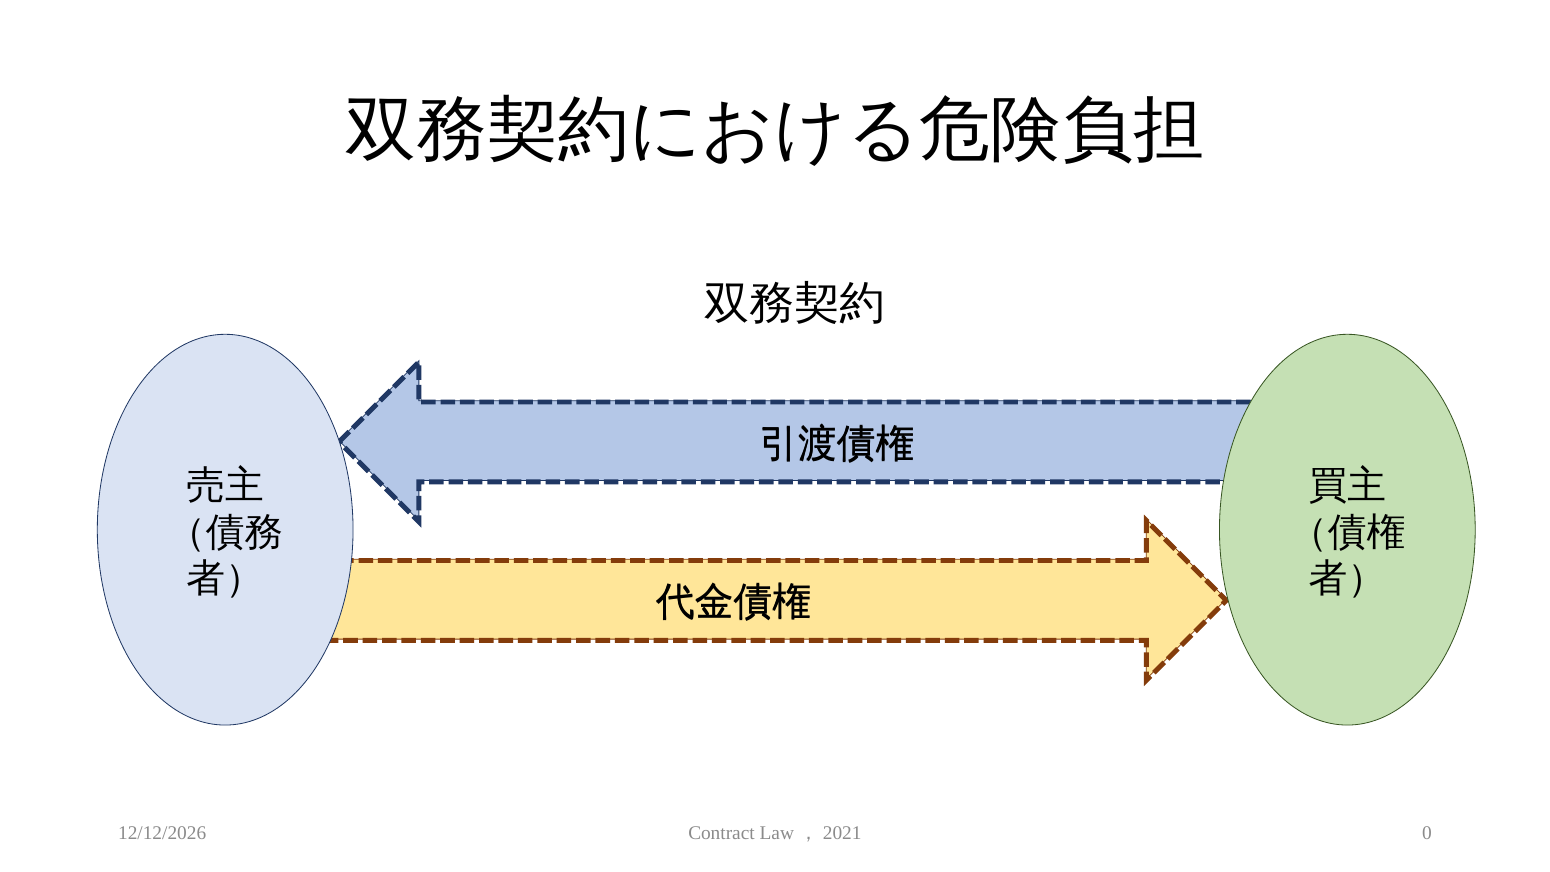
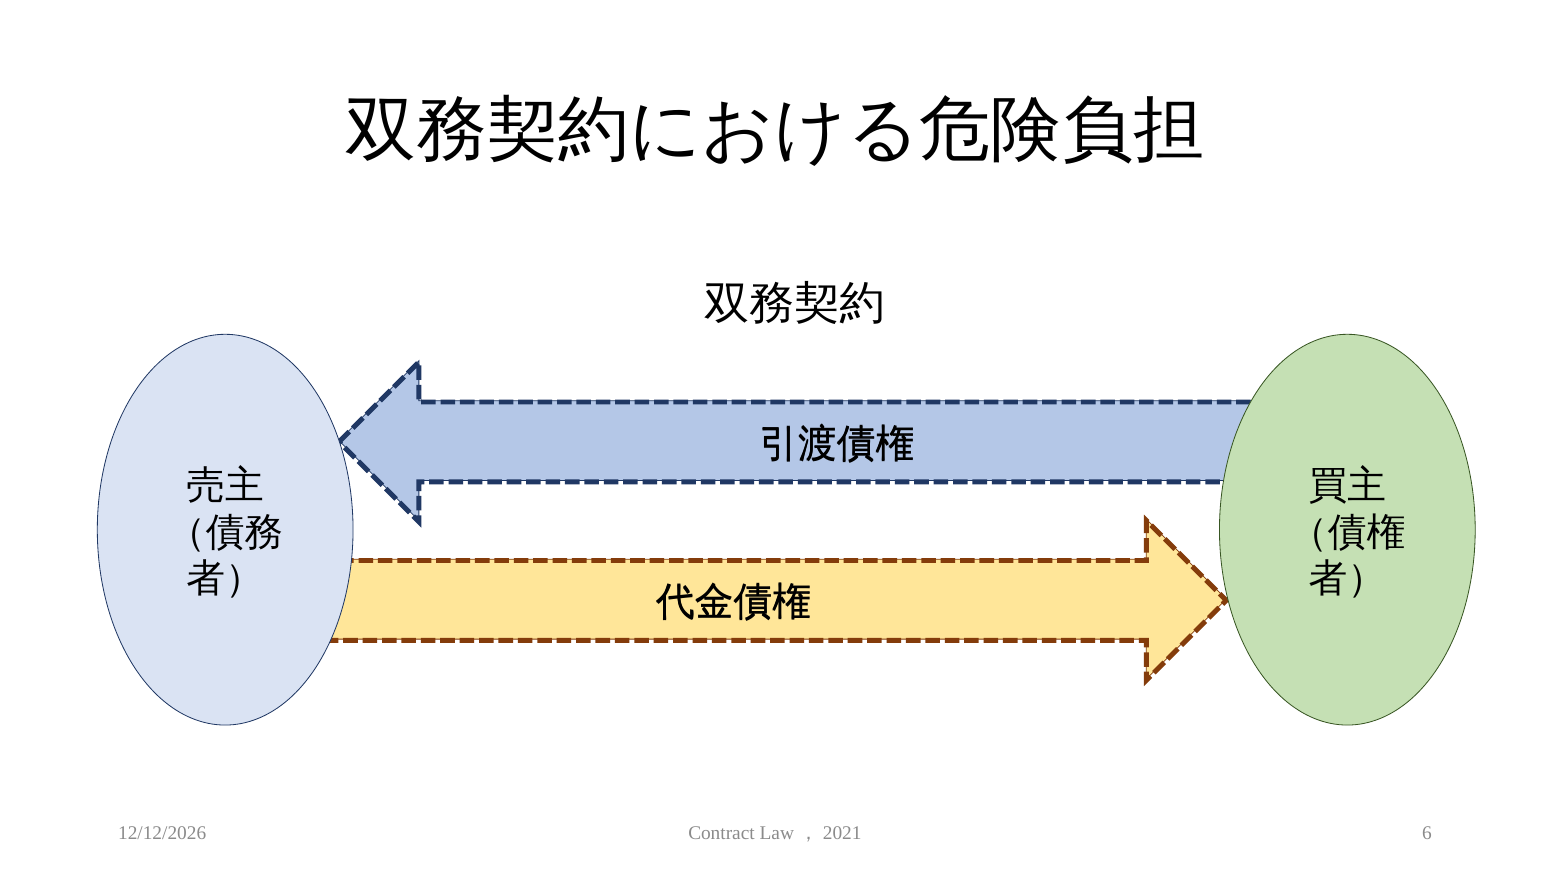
0: 0 -> 6 (1427, 833)
